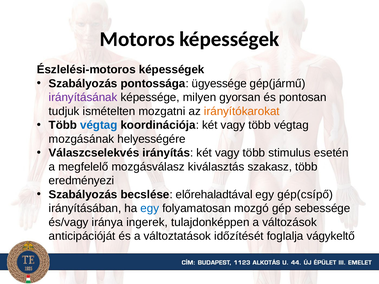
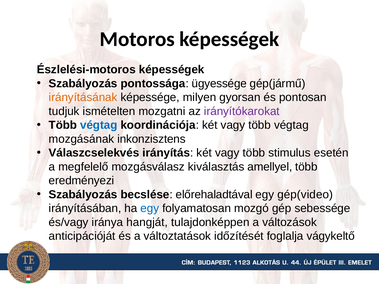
irányításának colour: purple -> orange (83, 97)
irányítókarokat colour: orange -> purple (242, 111)
helyességére: helyességére -> inkonzisztens (151, 139)
szakasz: szakasz -> amellyel (270, 167)
gép(csípő: gép(csípő -> gép(video (305, 195)
ingerek: ingerek -> hangját (147, 222)
